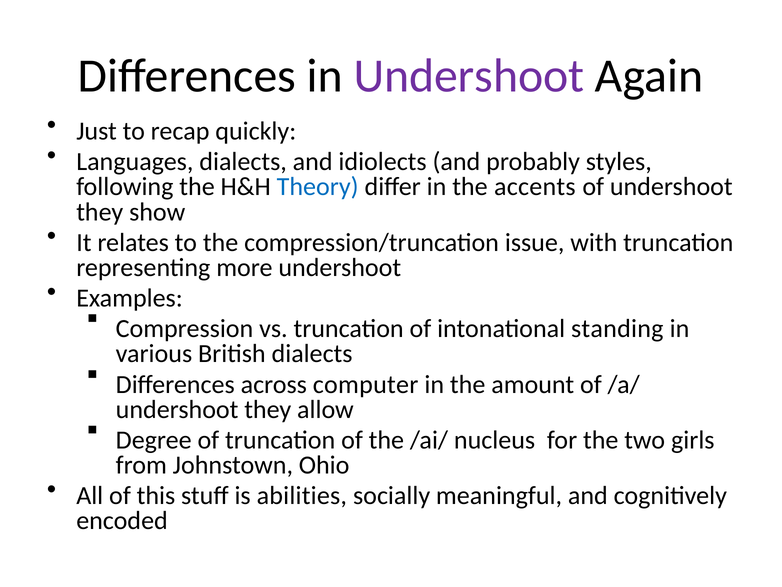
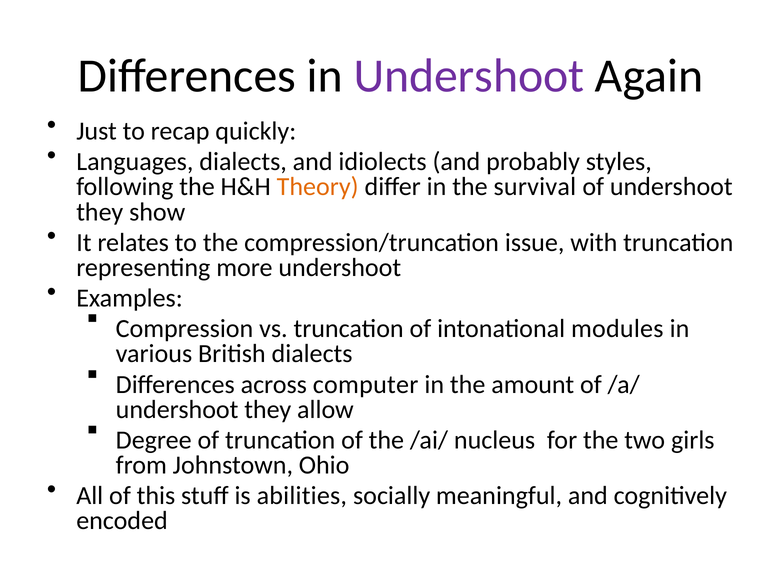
Theory colour: blue -> orange (318, 187)
accents: accents -> survival (535, 187)
standing: standing -> modules (617, 328)
